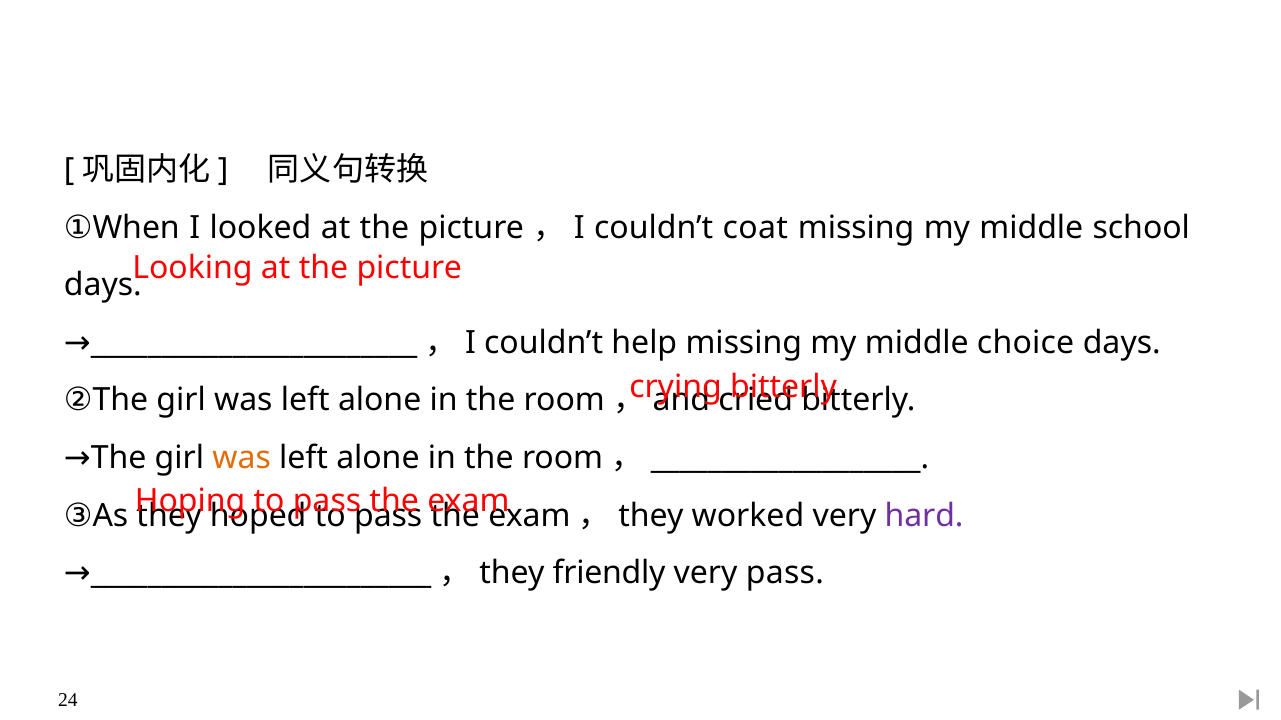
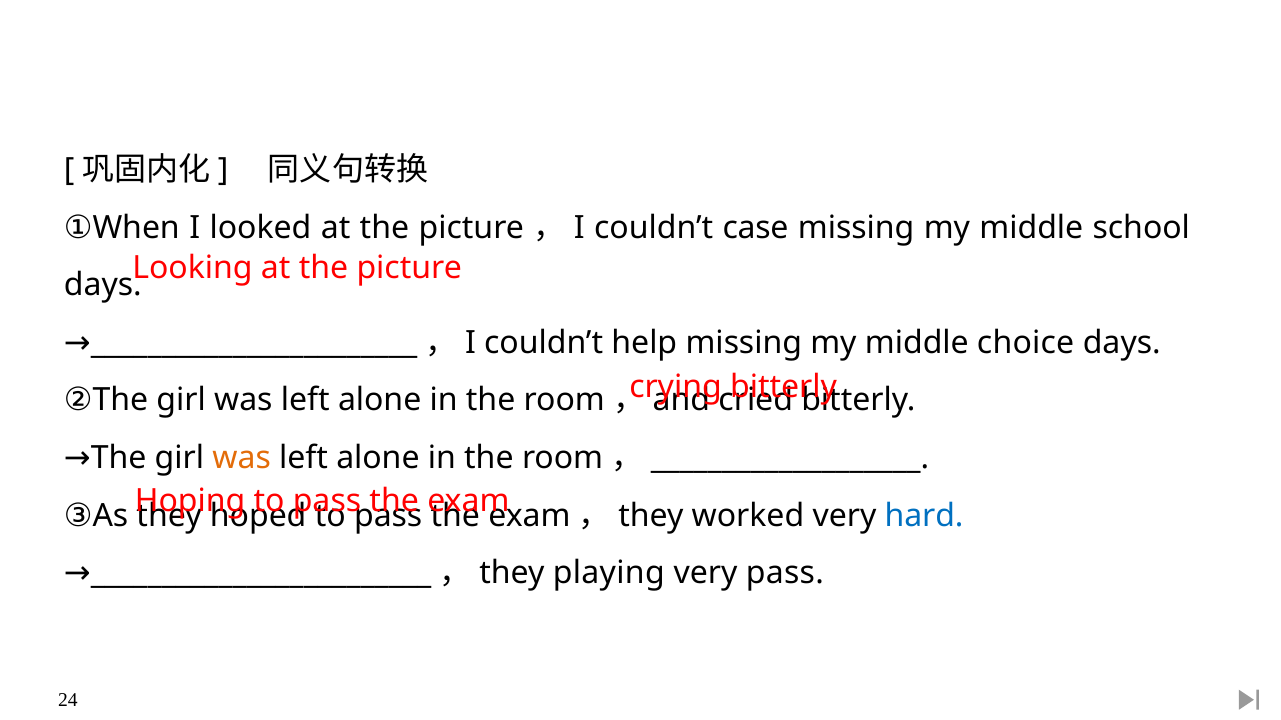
coat: coat -> case (756, 228)
hard colour: purple -> blue (924, 516)
friendly: friendly -> playing (609, 574)
